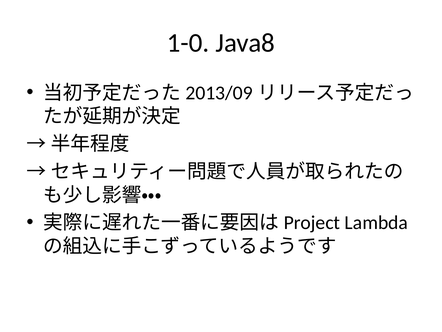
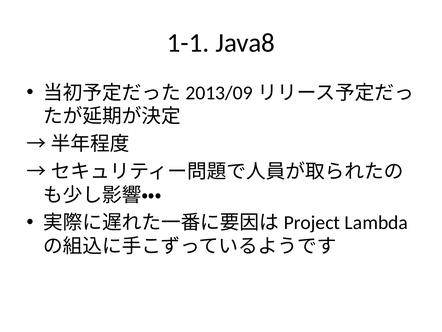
1-0: 1-0 -> 1-1 (188, 43)
